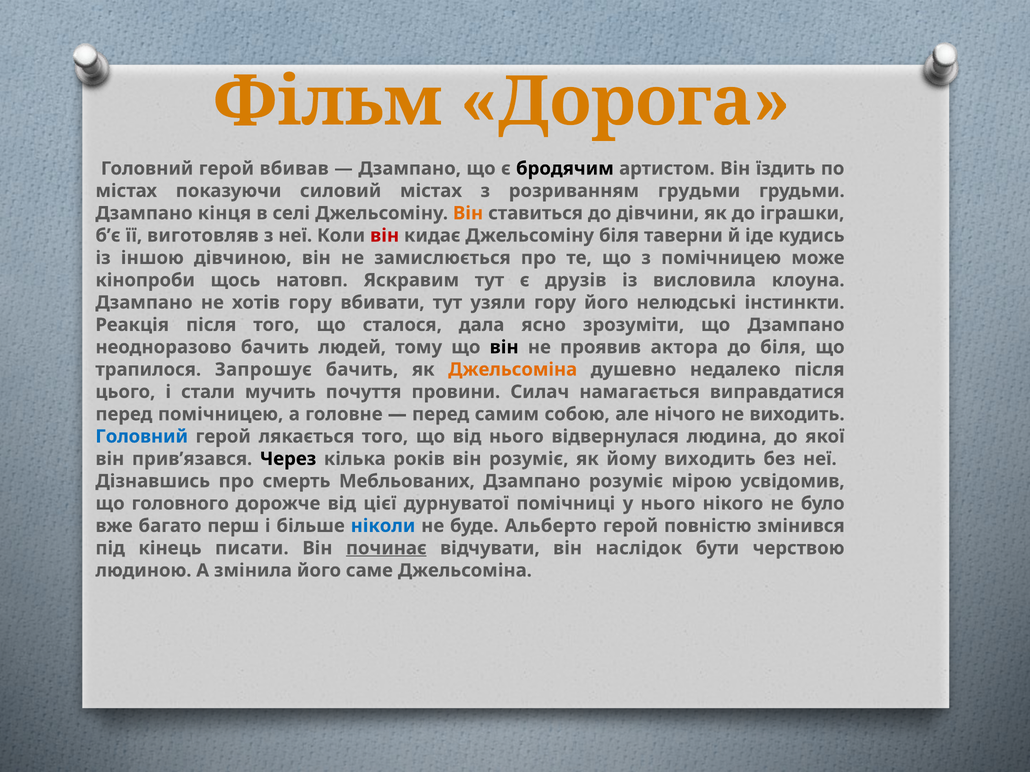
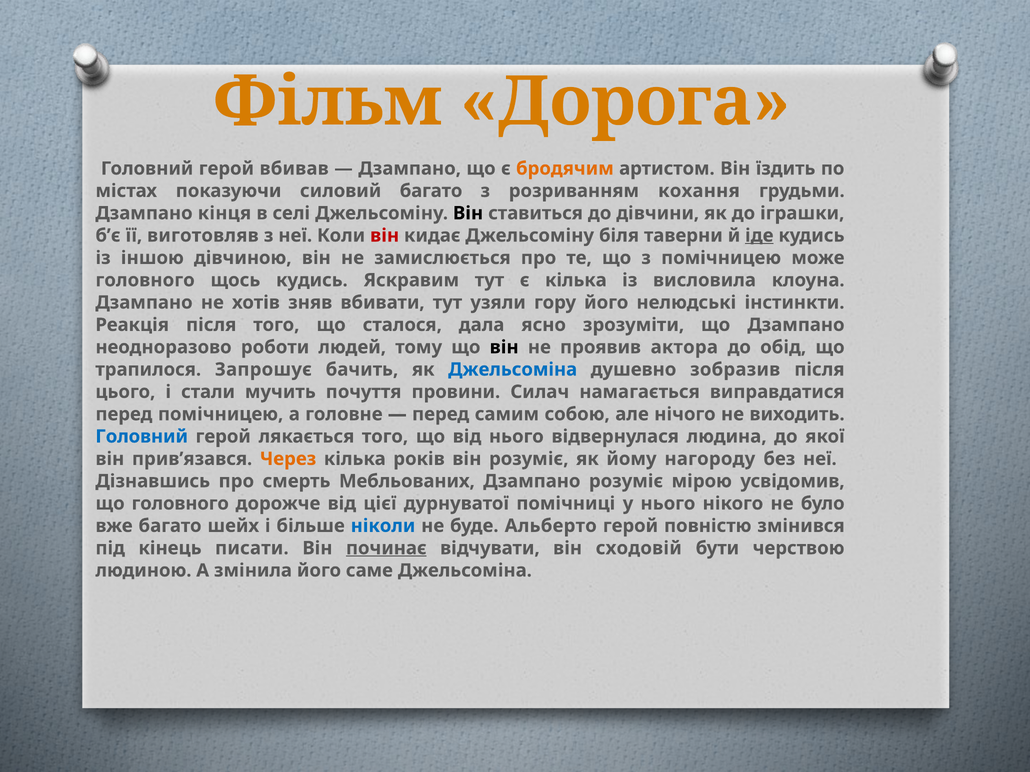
бродячим colour: black -> orange (565, 169)
силовий містах: містах -> багато (431, 191)
розриванням грудьми: грудьми -> кохання (699, 191)
Він colour: orange -> black (468, 213)
іде underline: none -> present (759, 236)
кінопроби: кінопроби -> головного (145, 280)
щось натовп: натовп -> кудись (312, 280)
є друзів: друзів -> кілька (576, 280)
хотів гору: гору -> зняв (310, 303)
неодноразово бачить: бачить -> роботи (275, 347)
до біля: біля -> обід (783, 347)
Джельсоміна colour: orange -> blue (513, 370)
недалеко: недалеко -> зобразив (735, 370)
Через colour: black -> orange (288, 459)
йому виходить: виходить -> нагороду (710, 459)
перш: перш -> шейх (233, 526)
наслідок: наслідок -> сходовій (639, 548)
